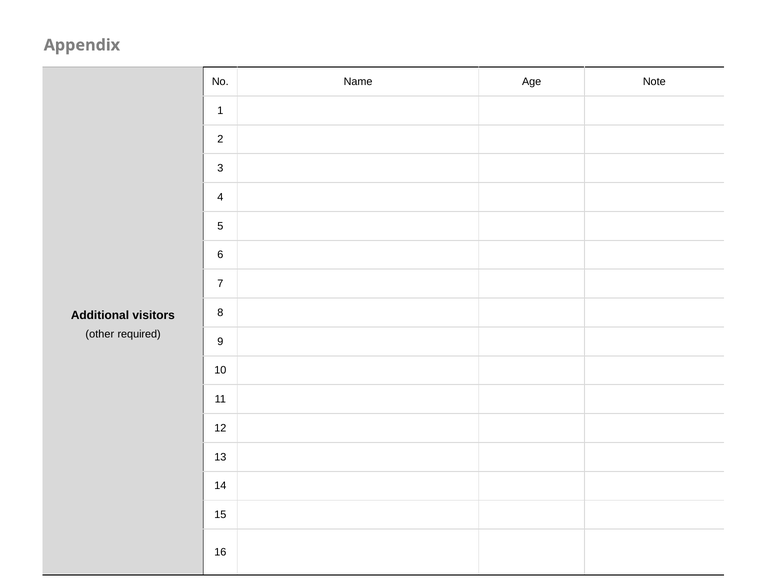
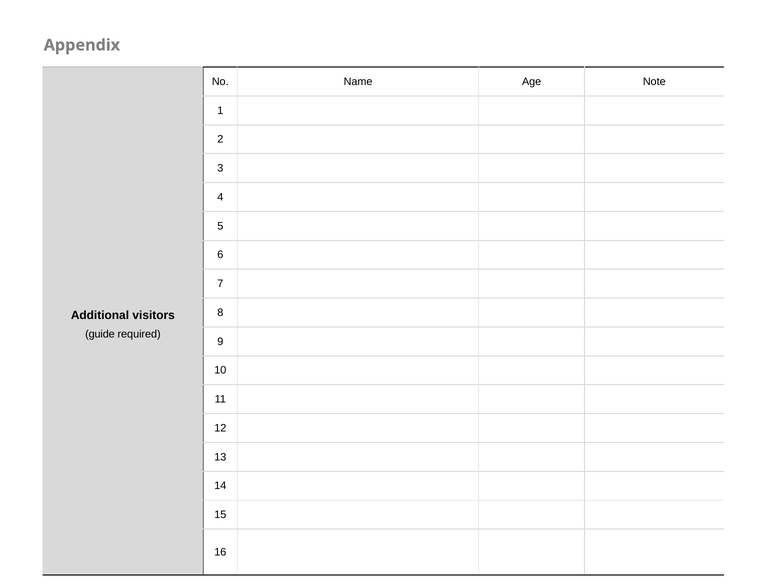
other: other -> guide (100, 334)
